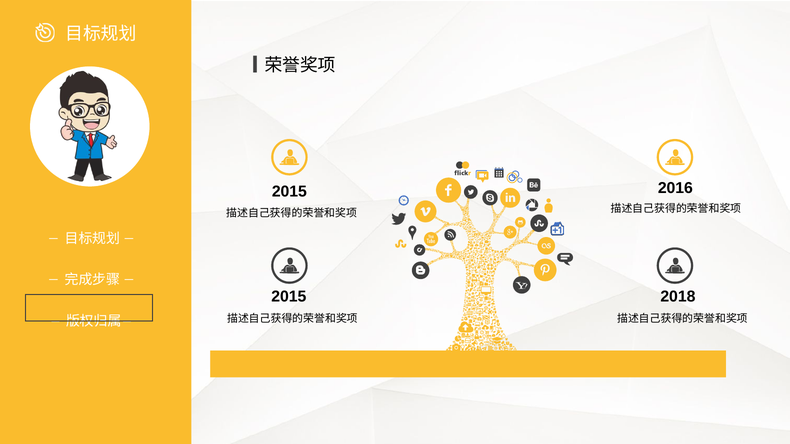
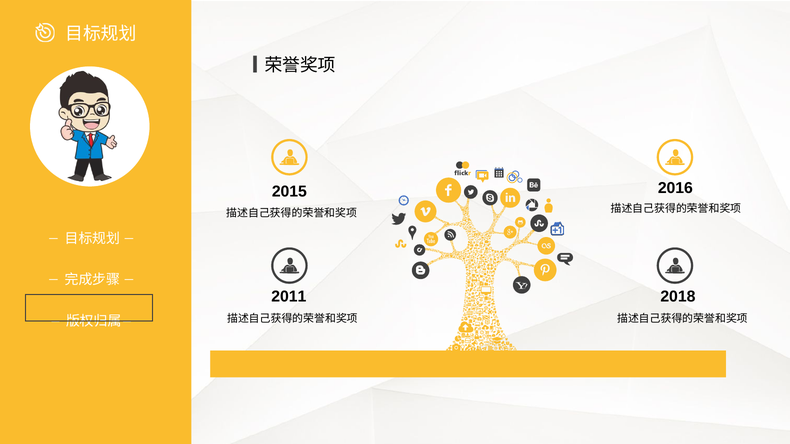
2015: 2015 -> 2011 (289, 297)
